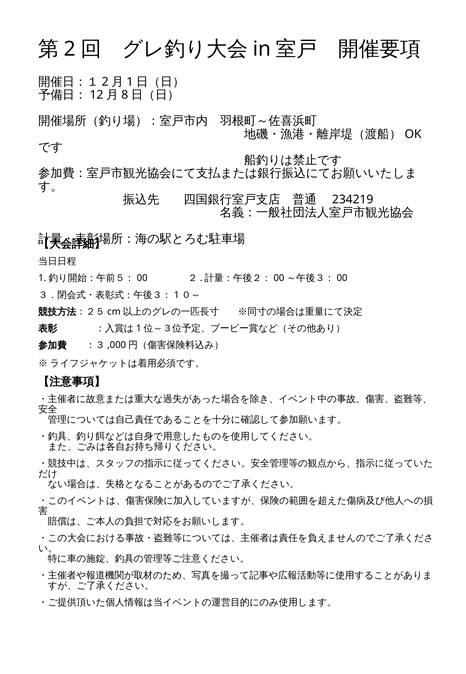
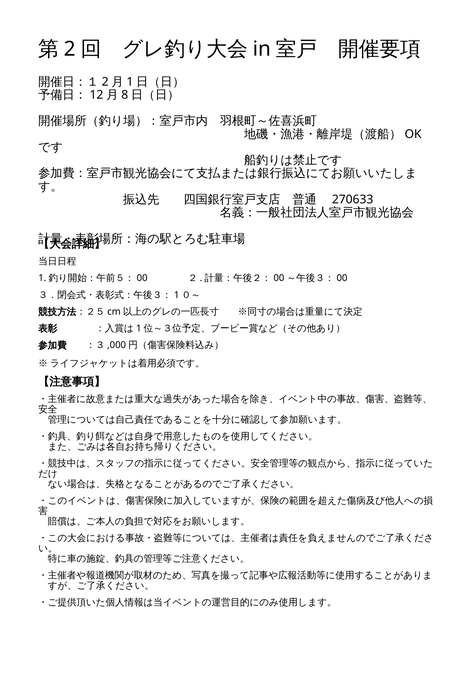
234219: 234219 -> 270633 (353, 199)
